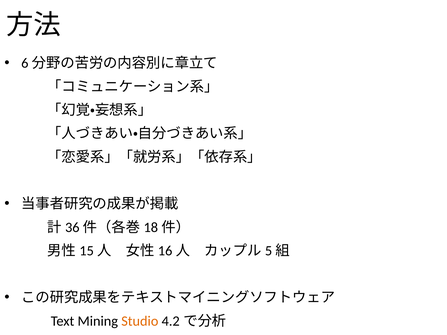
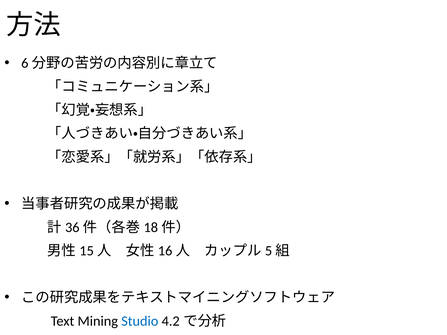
Studio colour: orange -> blue (140, 321)
